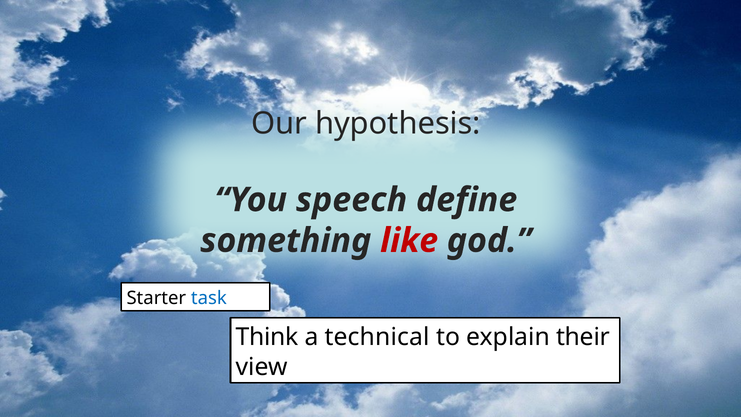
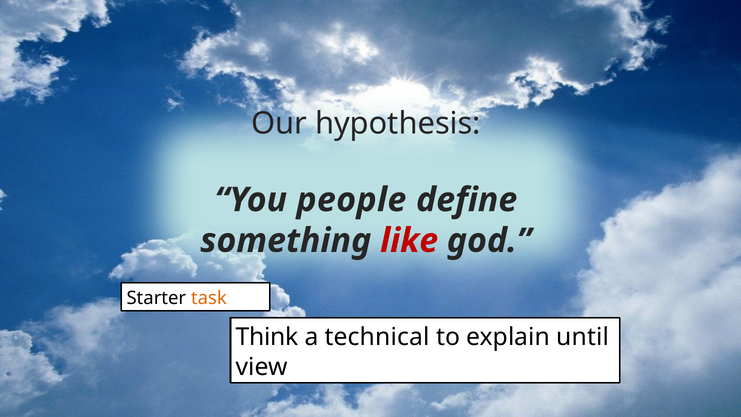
speech: speech -> people (351, 200)
task colour: blue -> orange (209, 298)
their: their -> until (583, 337)
